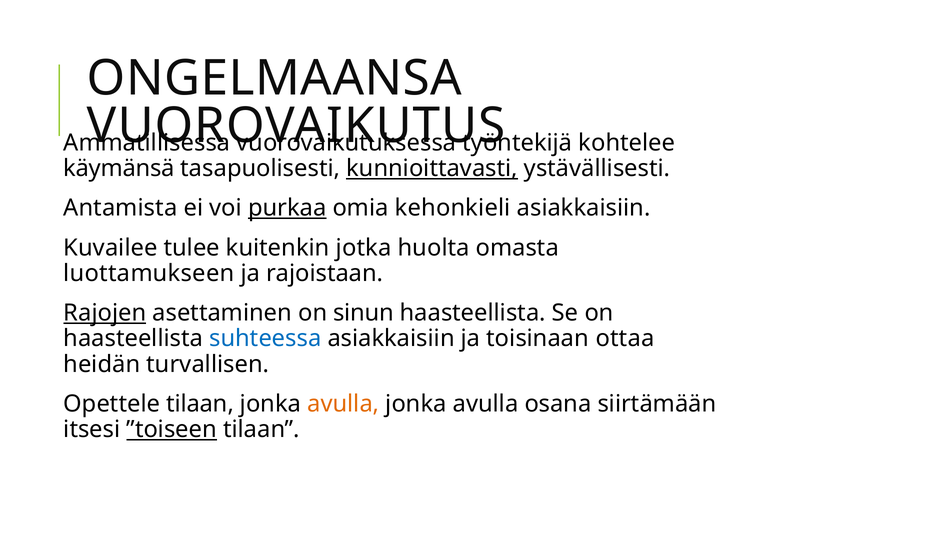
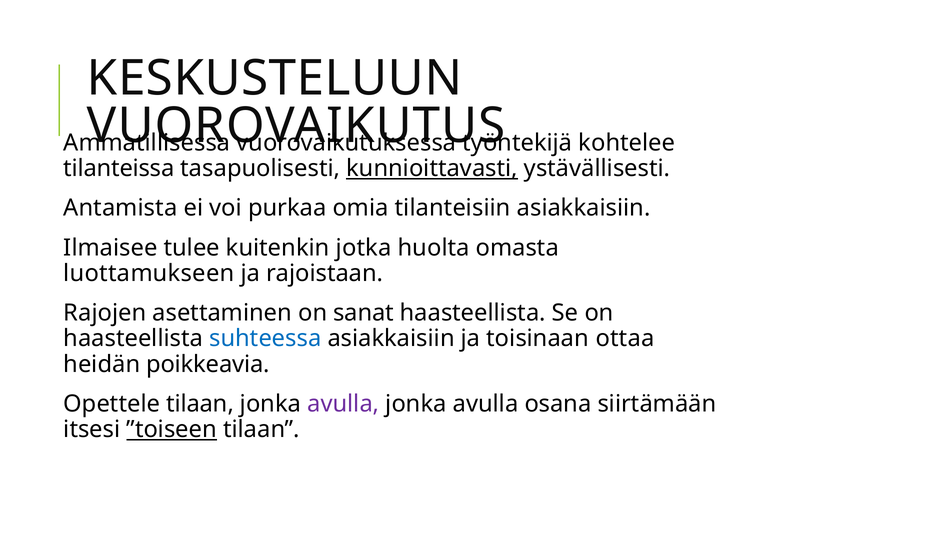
ONGELMAANSA: ONGELMAANSA -> KESKUSTELUUN (275, 78)
käymänsä: käymänsä -> tilanteissa (119, 168)
purkaa underline: present -> none (287, 208)
kehonkieli: kehonkieli -> tilanteisiin (453, 208)
Kuvailee: Kuvailee -> Ilmaisee (111, 247)
Rajojen underline: present -> none (105, 313)
sinun: sinun -> sanat (364, 313)
turvallisen: turvallisen -> poikkeavia (208, 364)
avulla colour: orange -> purple (343, 403)
